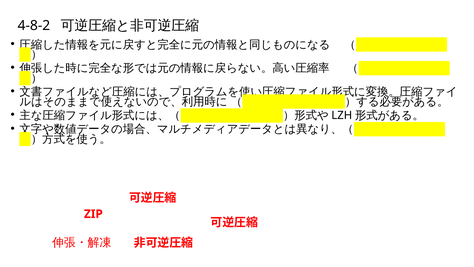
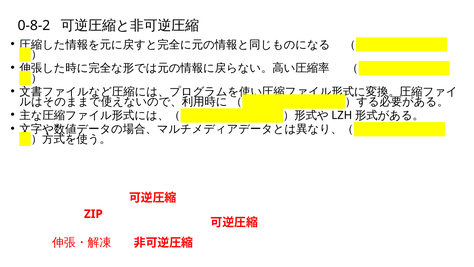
4-8-2: 4-8-2 -> 0-8-2 (34, 25)
